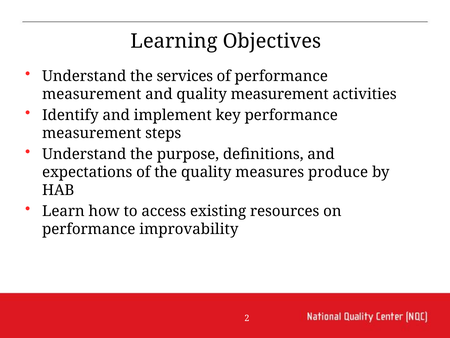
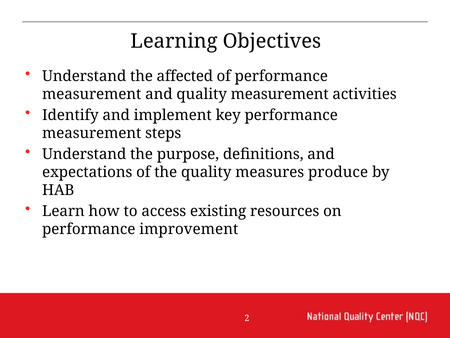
services: services -> affected (185, 76)
improvability: improvability -> improvement (189, 229)
